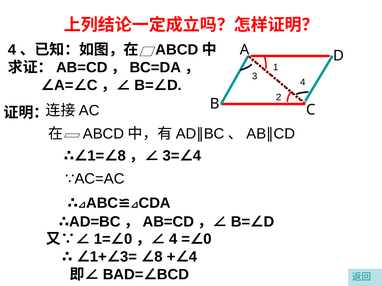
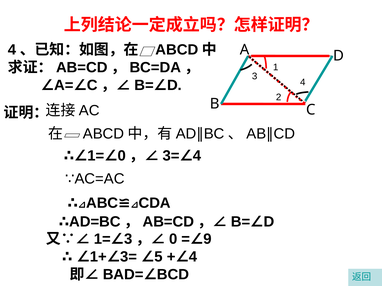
8: 8 -> 0 (122, 156)
4: 4 -> 0 (173, 239)
0: 0 -> 9 (208, 239)
0: 0 -> 3 (128, 239)
8: 8 -> 5 (159, 257)
